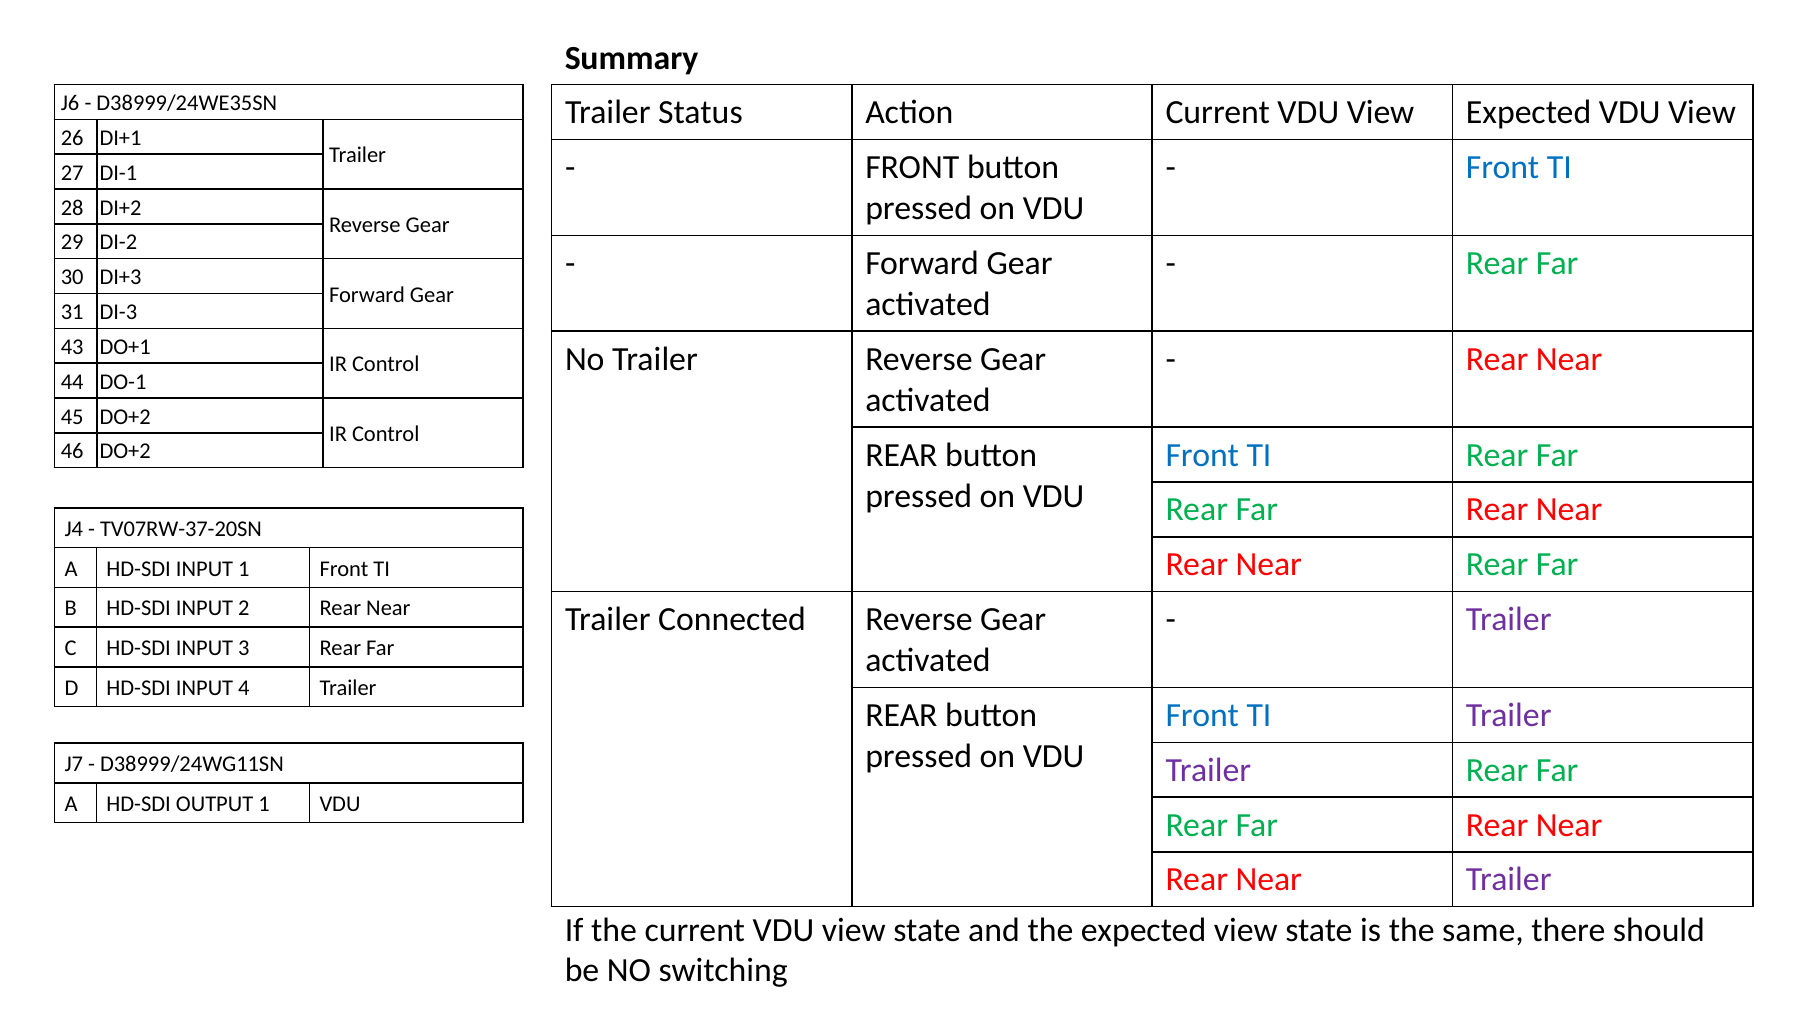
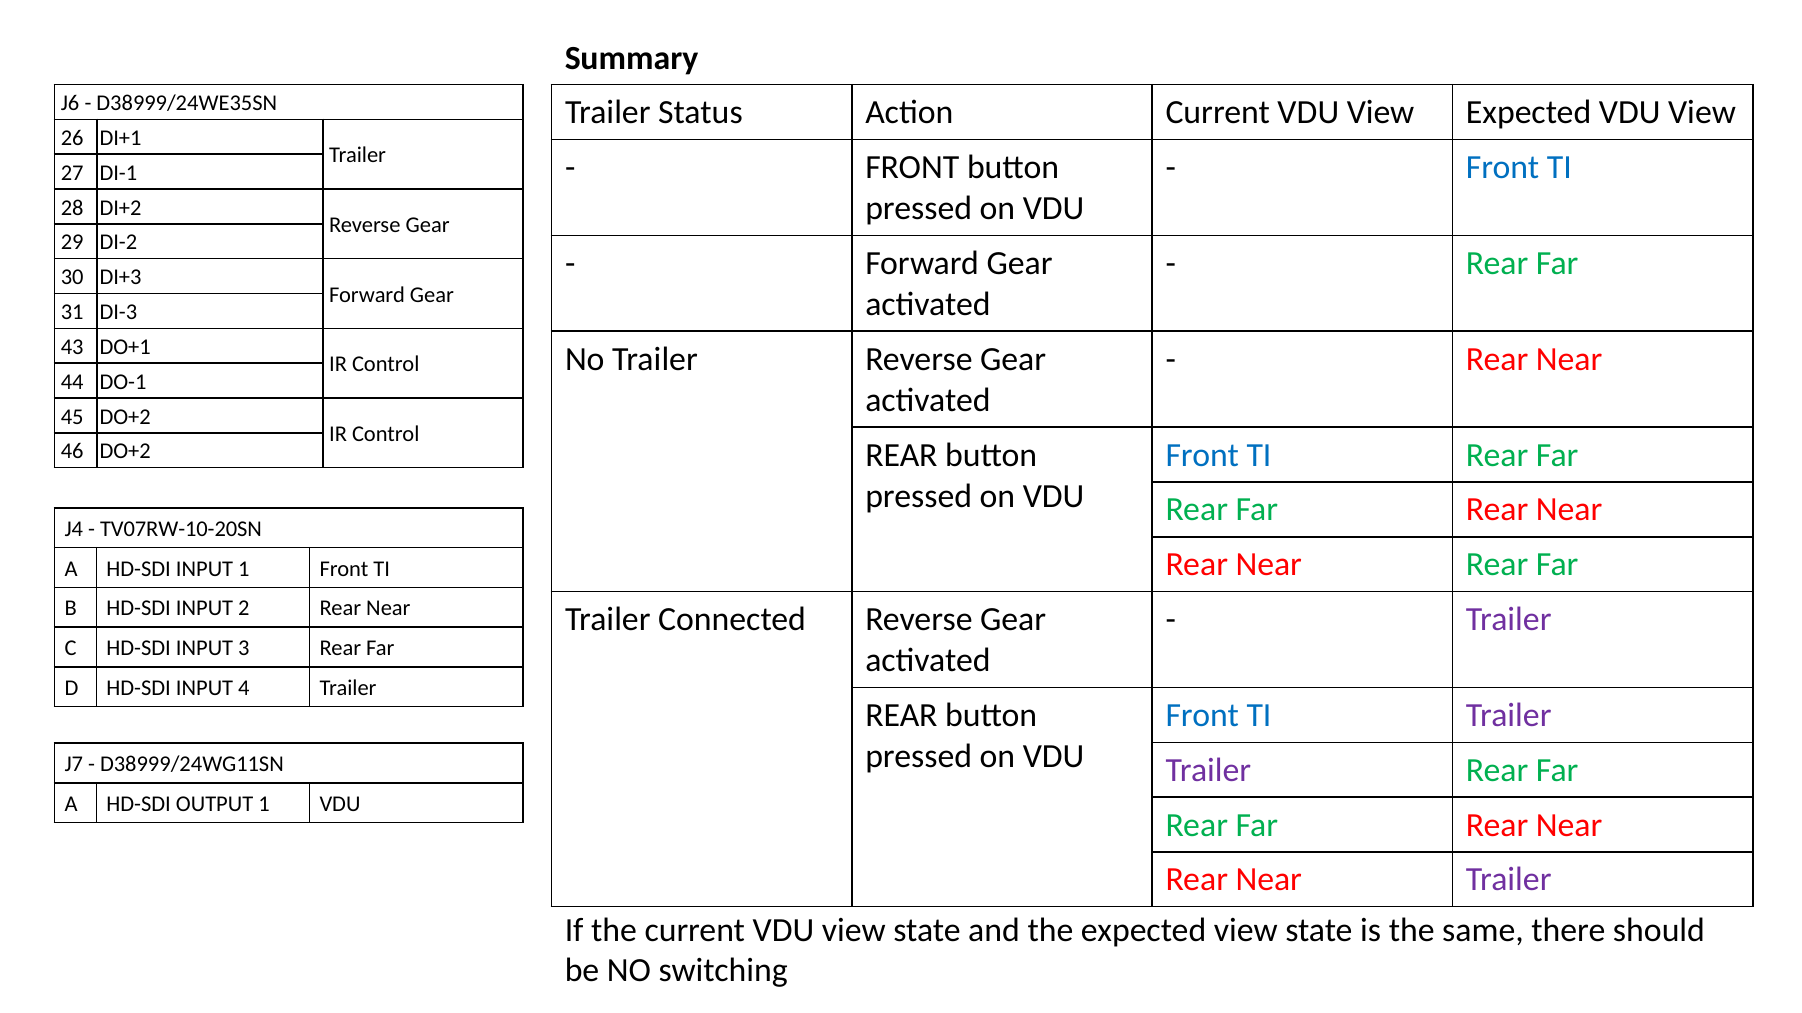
TV07RW-37-20SN: TV07RW-37-20SN -> TV07RW-10-20SN (181, 529)
